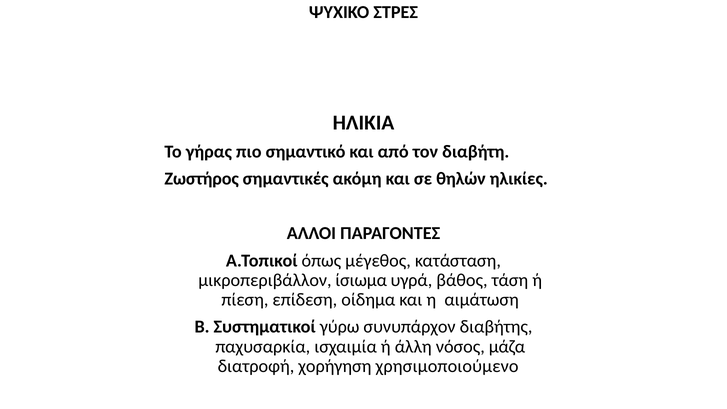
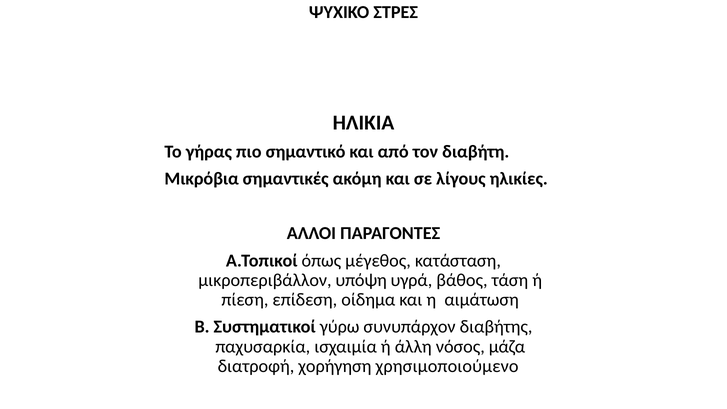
Ζωστήρος: Ζωστήρος -> Μικρόβια (202, 179)
θηλών: θηλών -> λίγους (461, 179)
ίσιωμα: ίσιωμα -> υπόψη (361, 280)
